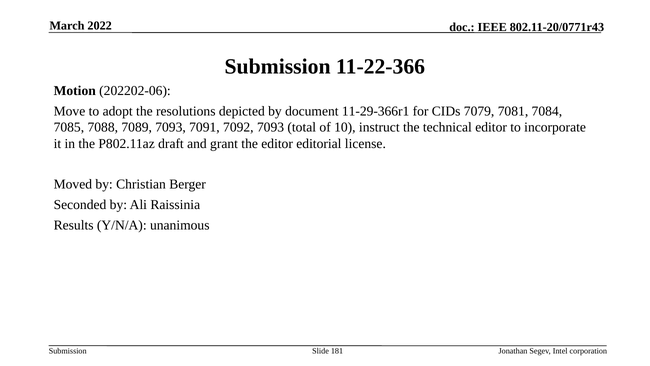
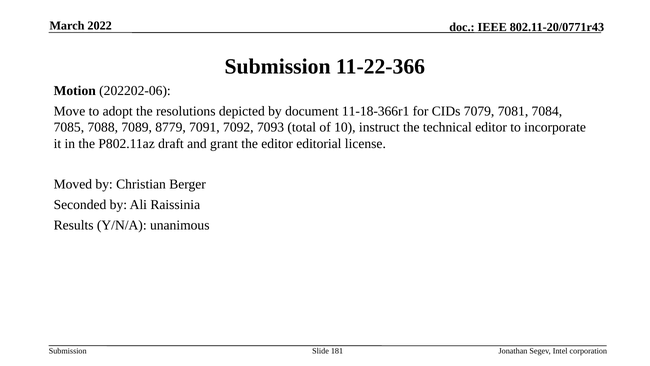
11-29-366r1: 11-29-366r1 -> 11-18-366r1 (376, 111)
7089 7093: 7093 -> 8779 (171, 127)
